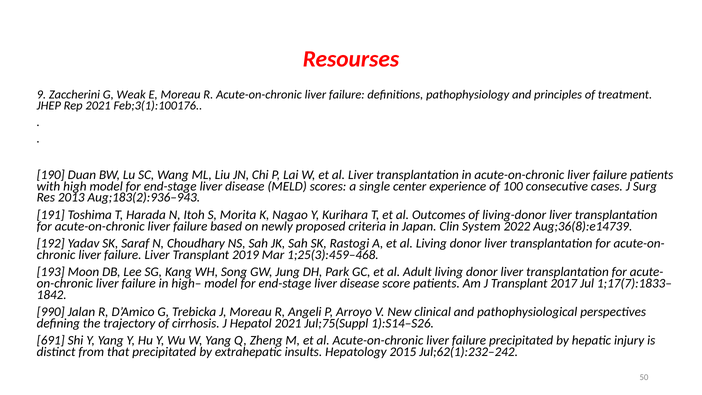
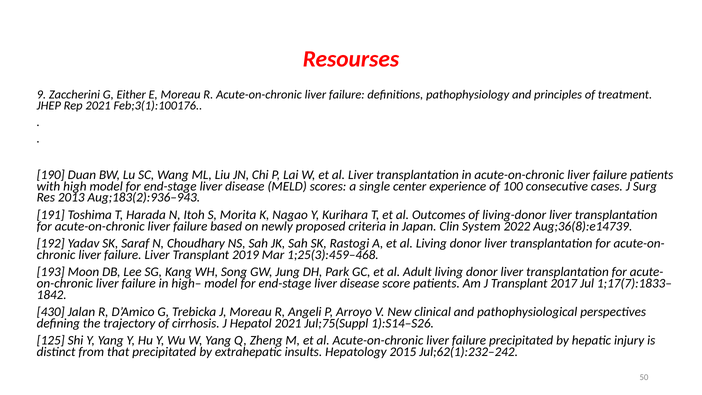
Weak: Weak -> Either (131, 95)
990: 990 -> 430 (51, 312)
691: 691 -> 125 (51, 341)
